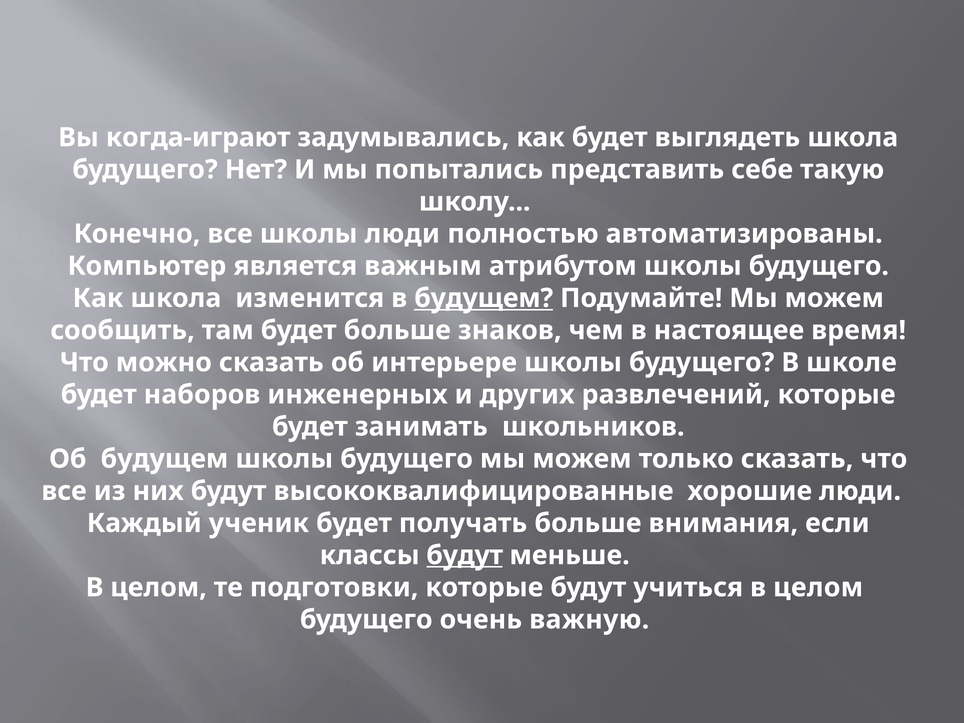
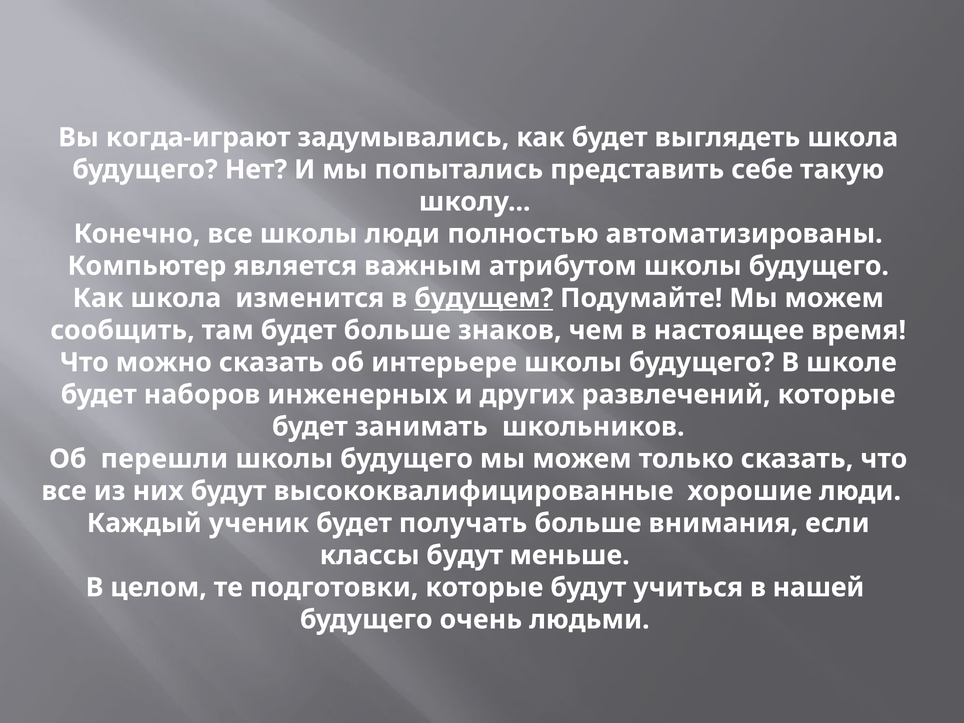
Об будущем: будущем -> перешли (164, 459)
будут underline: present -> none (465, 555)
учиться в целом: целом -> нашей (818, 587)
важную: важную -> людьми (589, 620)
